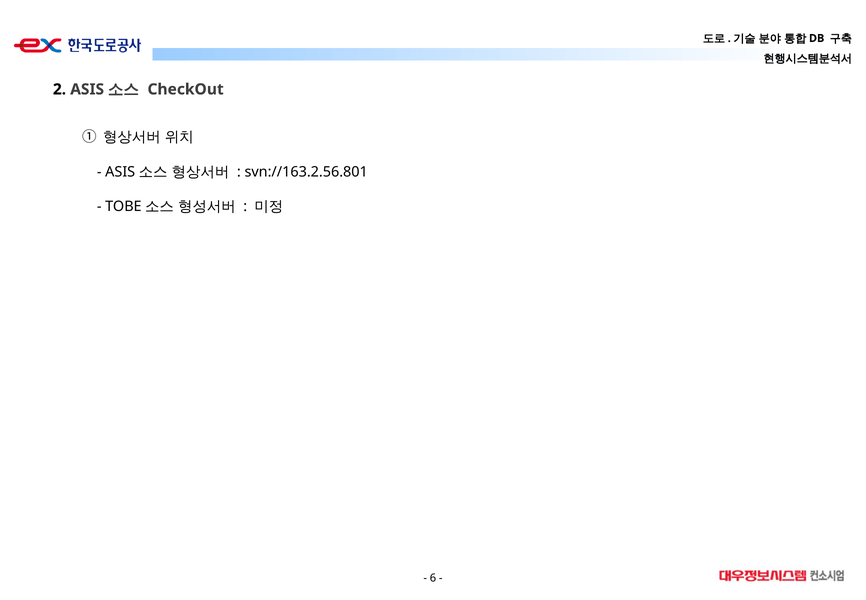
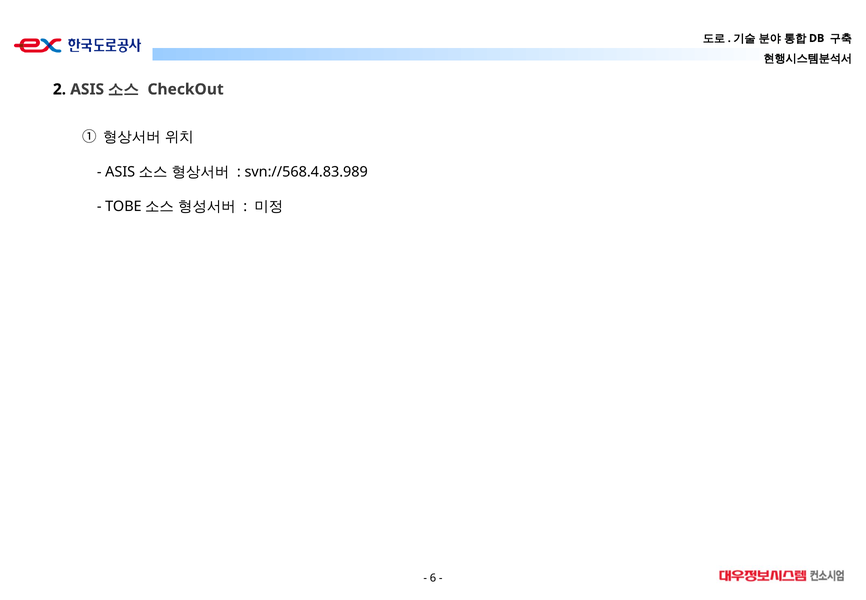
svn://163.2.56.801: svn://163.2.56.801 -> svn://568.4.83.989 (306, 172)
